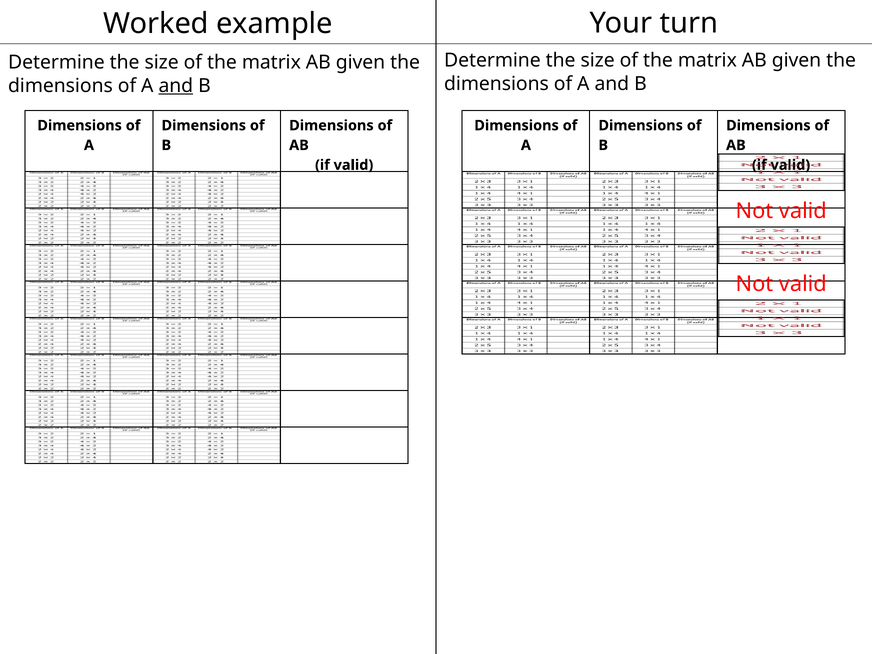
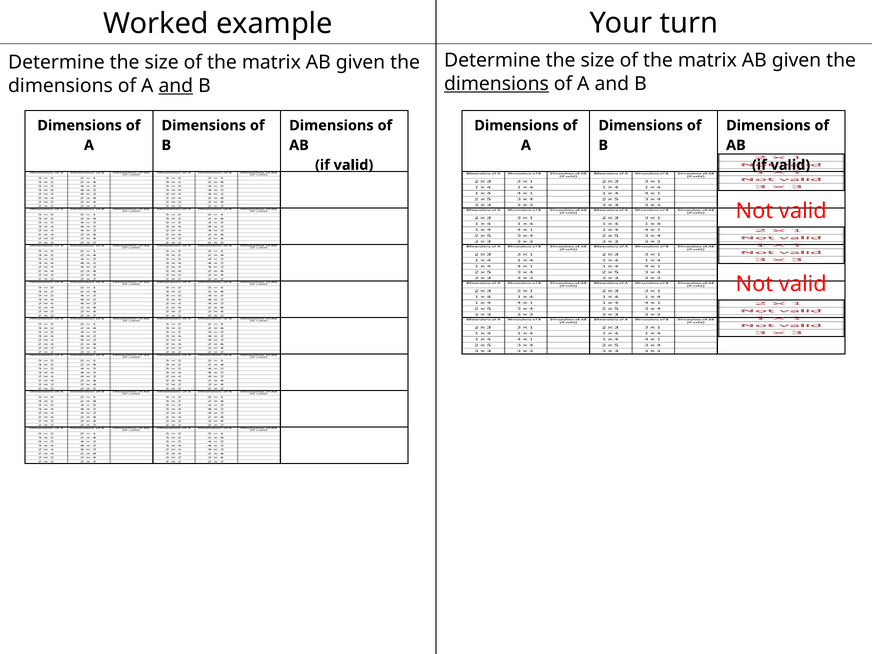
dimensions underline: none -> present (496, 84)
